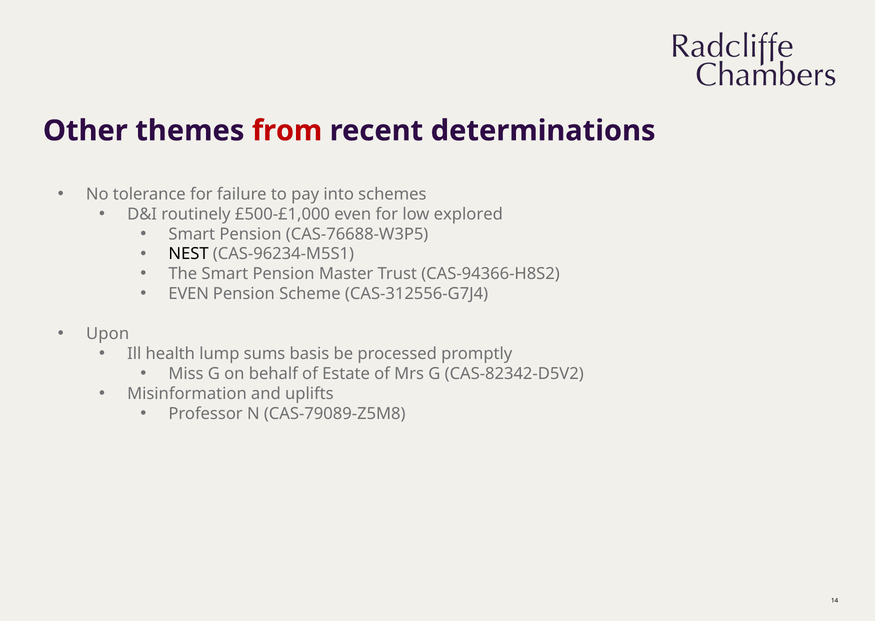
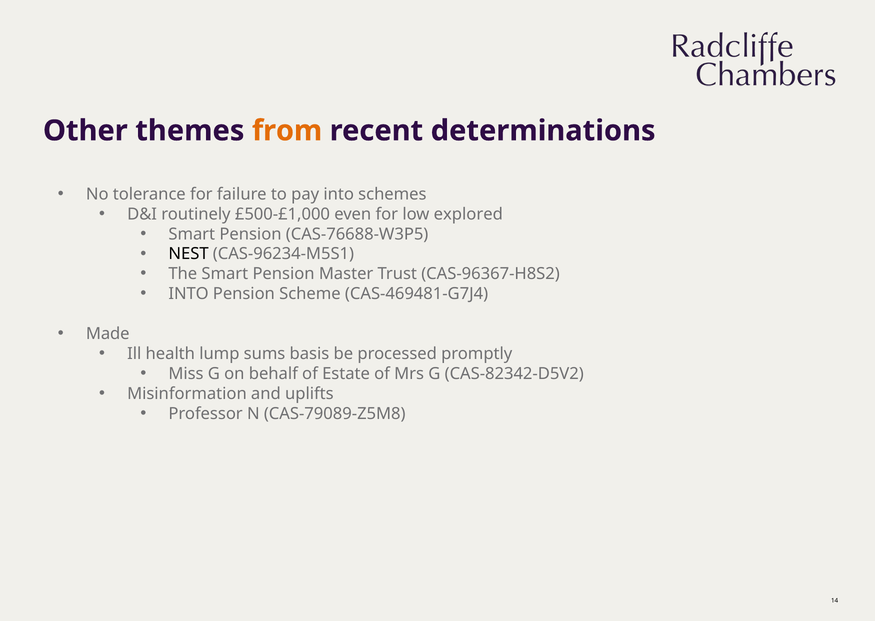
from colour: red -> orange (287, 131)
CAS-94366-H8S2: CAS-94366-H8S2 -> CAS-96367-H8S2 (491, 274)
EVEN: EVEN -> INTO (189, 294)
CAS-312556-G7J4: CAS-312556-G7J4 -> CAS-469481-G7J4 (417, 294)
Upon: Upon -> Made (108, 334)
